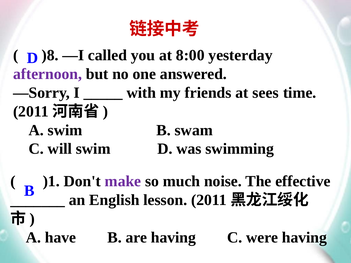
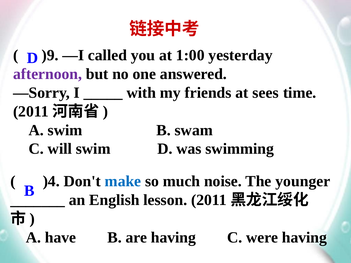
)8: )8 -> )9 (50, 55)
8:00: 8:00 -> 1:00 (190, 55)
)1: )1 -> )4 (51, 181)
make colour: purple -> blue (123, 181)
effective: effective -> younger (303, 181)
